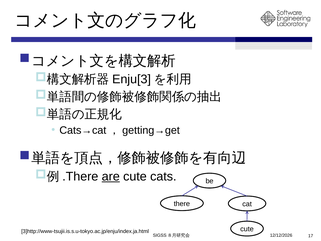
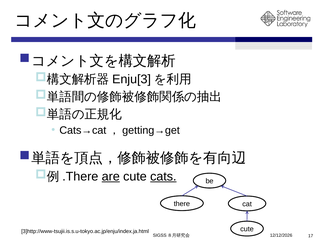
cats underline: none -> present (163, 176)
